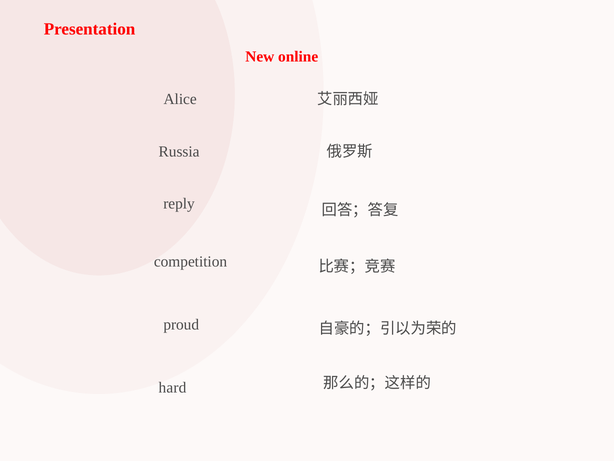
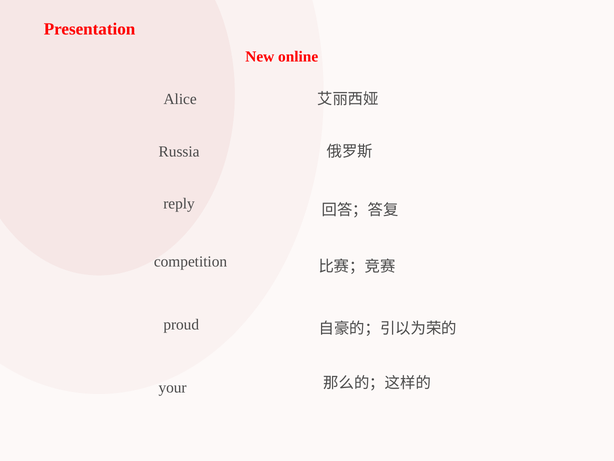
hard: hard -> your (173, 387)
